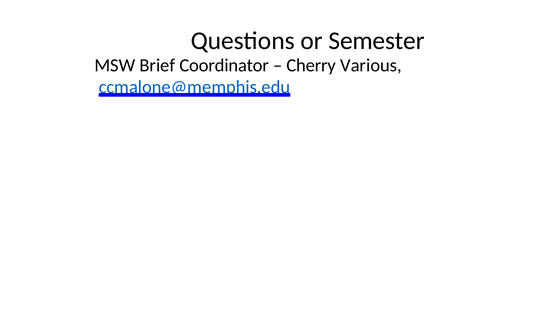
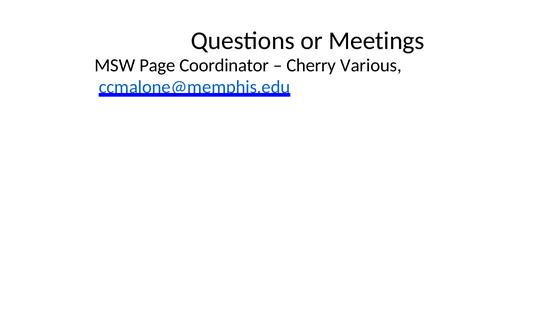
Semester: Semester -> Meetings (376, 41)
Brief: Brief -> Page (157, 65)
